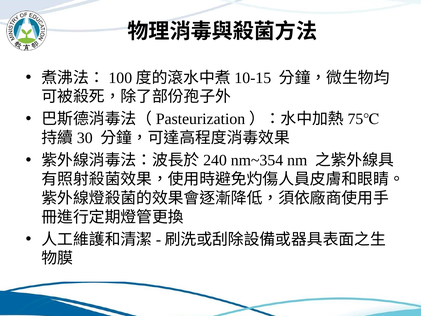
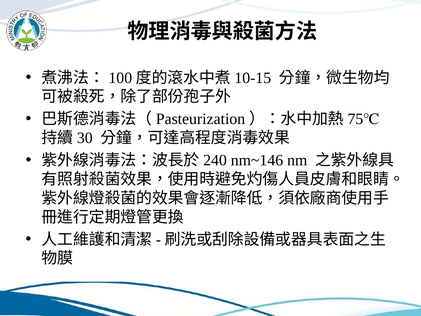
nm~354: nm~354 -> nm~146 (257, 160)
